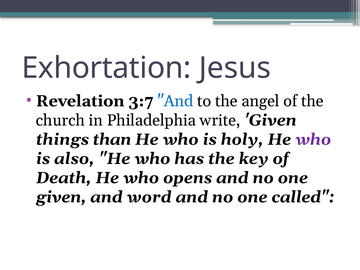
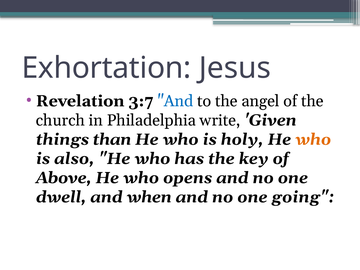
who colour: purple -> orange (313, 139)
Death: Death -> Above (64, 178)
given: given -> dwell (61, 197)
word: word -> when (149, 197)
called: called -> going (303, 197)
